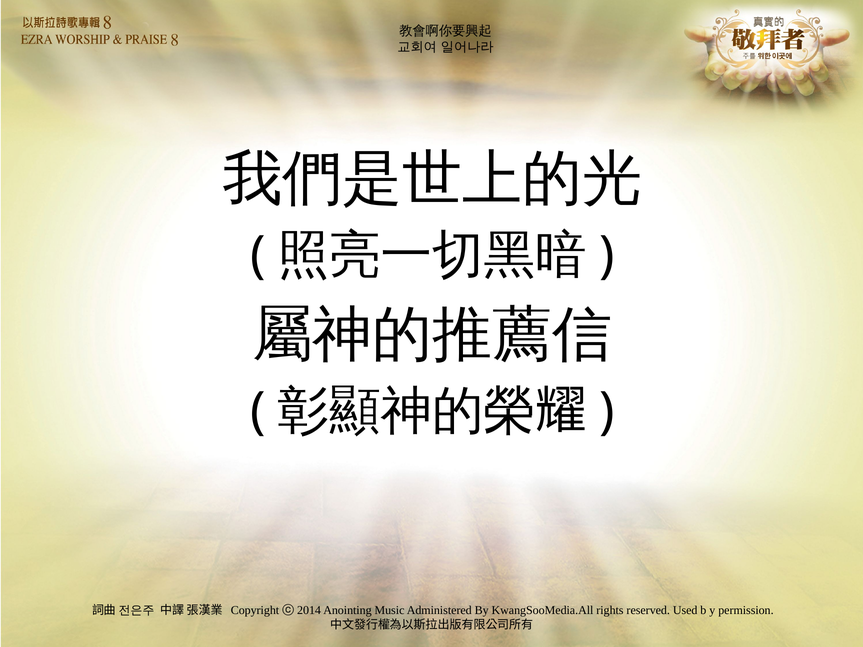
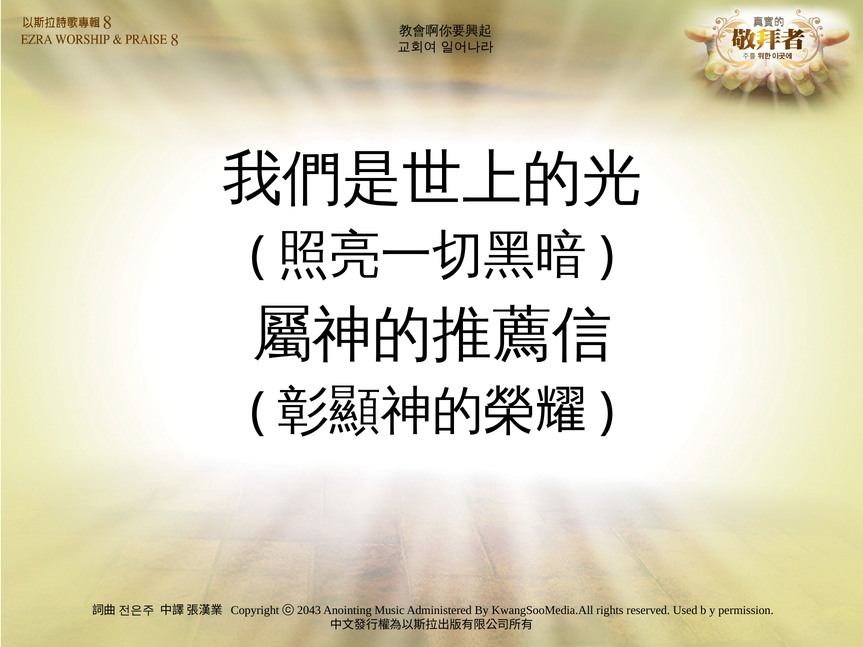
2014: 2014 -> 2043 (309, 611)
